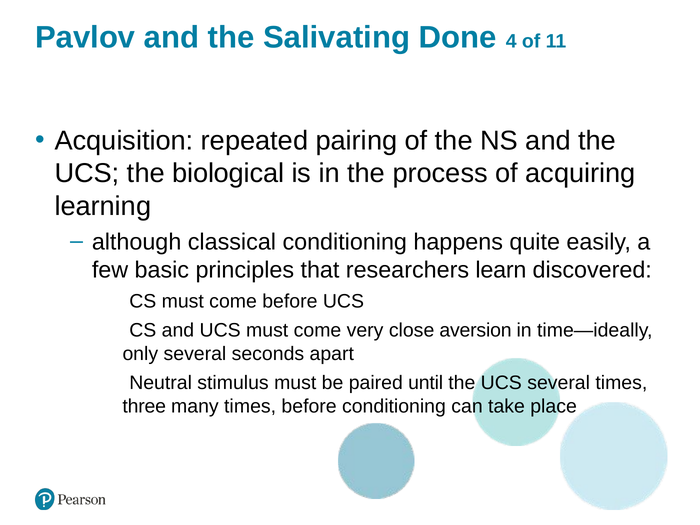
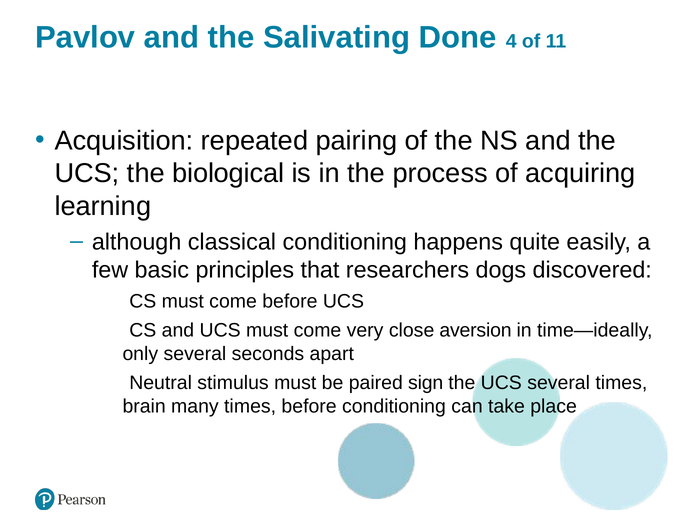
learn: learn -> dogs (501, 270)
until: until -> sign (426, 383)
three: three -> brain (144, 406)
